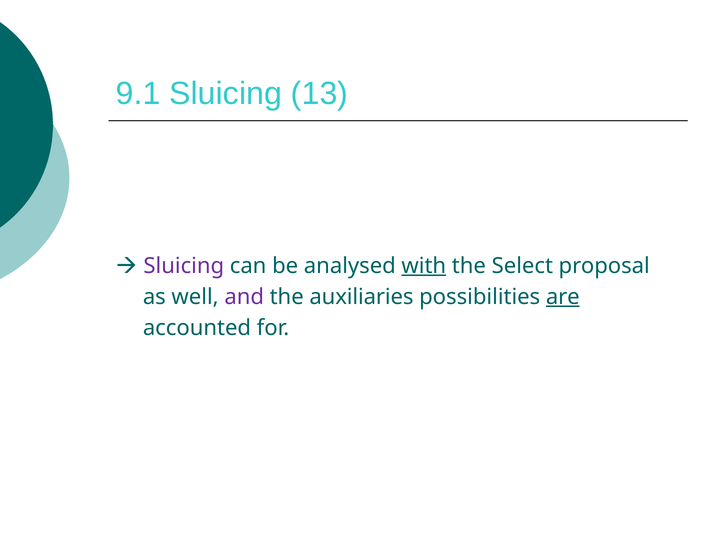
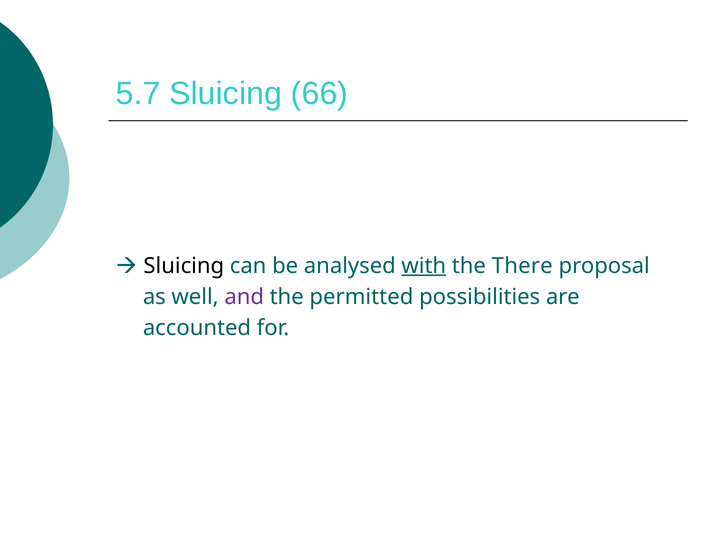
9.1: 9.1 -> 5.7 (138, 94)
13: 13 -> 66 (320, 94)
Sluicing colour: purple -> black (184, 266)
Select: Select -> There (522, 266)
auxiliaries: auxiliaries -> permitted (361, 297)
are underline: present -> none (563, 297)
